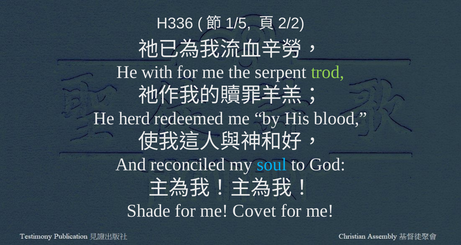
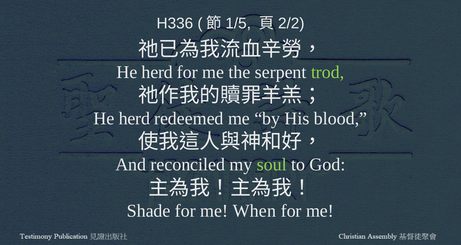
with: with -> herd (157, 72)
soul colour: light blue -> light green (272, 164)
Covet: Covet -> When (254, 210)
